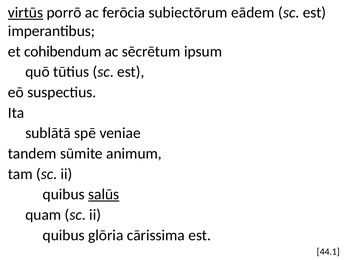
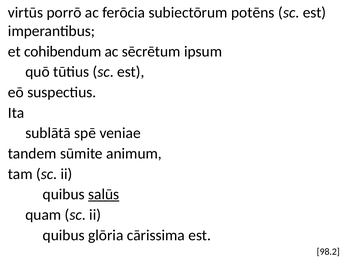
virtūs underline: present -> none (26, 13)
eādem: eādem -> potēns (253, 13)
44.1: 44.1 -> 98.2 (328, 252)
